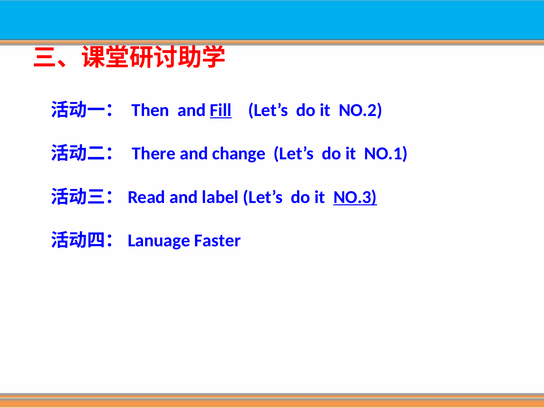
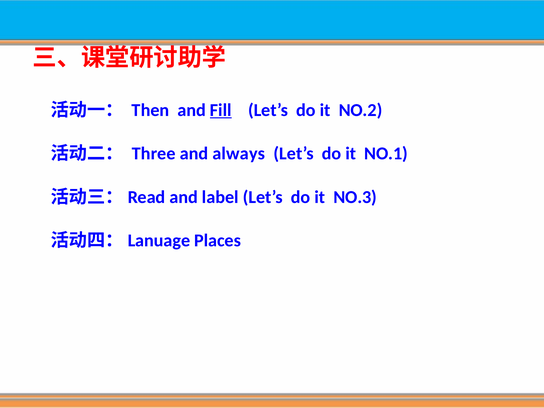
There: There -> Three (154, 154)
change: change -> always (239, 154)
NO.3 underline: present -> none (355, 197)
Faster: Faster -> Places (218, 241)
